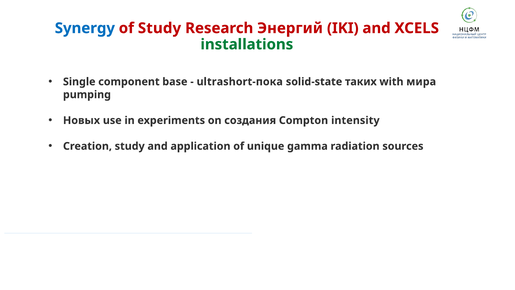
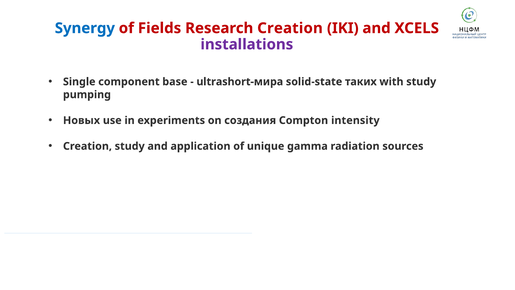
of Study: Study -> Fields (160, 28)
Research Энергий: Энергий -> Creation (290, 28)
installations colour: green -> purple (247, 44)
ultrashort-пока: ultrashort-пока -> ultrashort-мира (240, 82)
with мира: мира -> study (421, 82)
